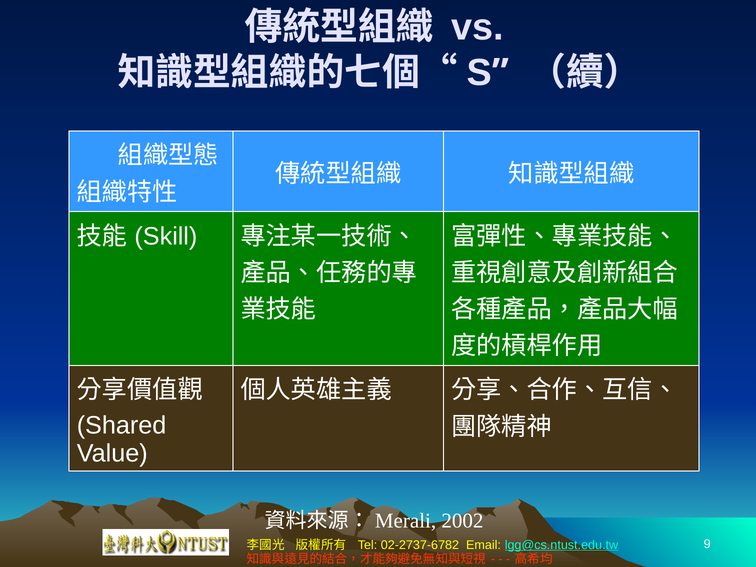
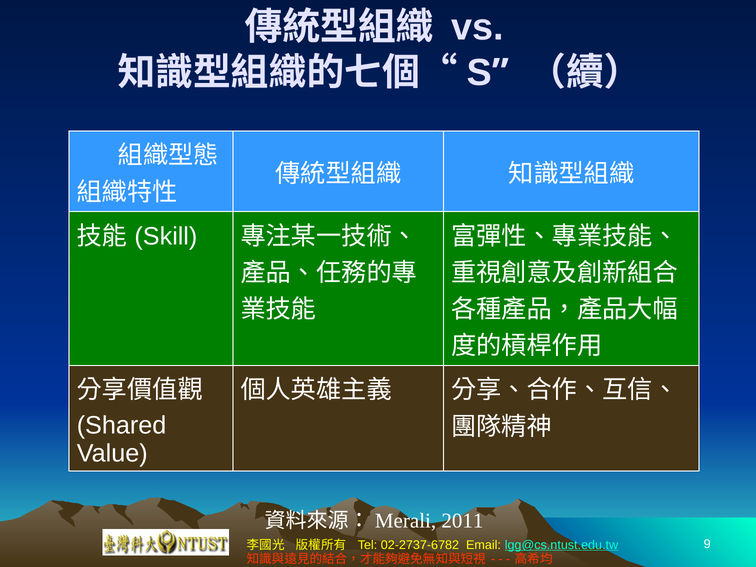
2002: 2002 -> 2011 (462, 521)
